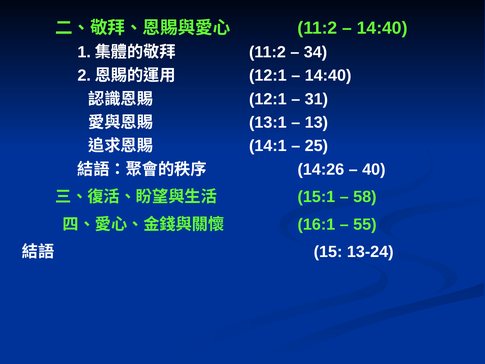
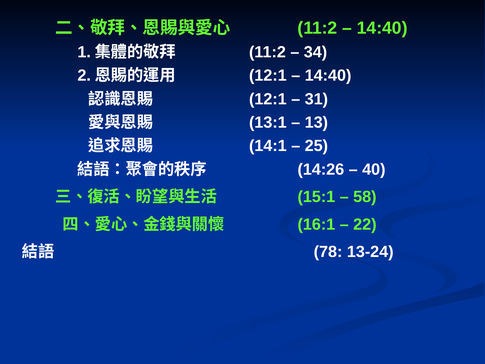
55: 55 -> 22 (365, 224)
15: 15 -> 78 (328, 252)
